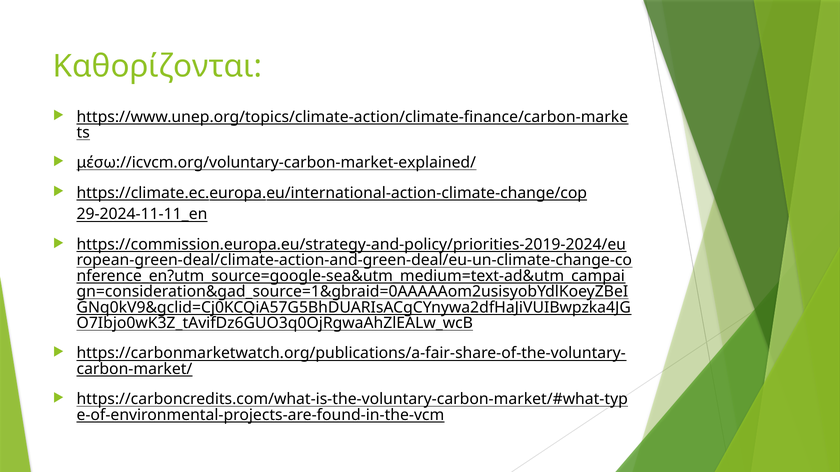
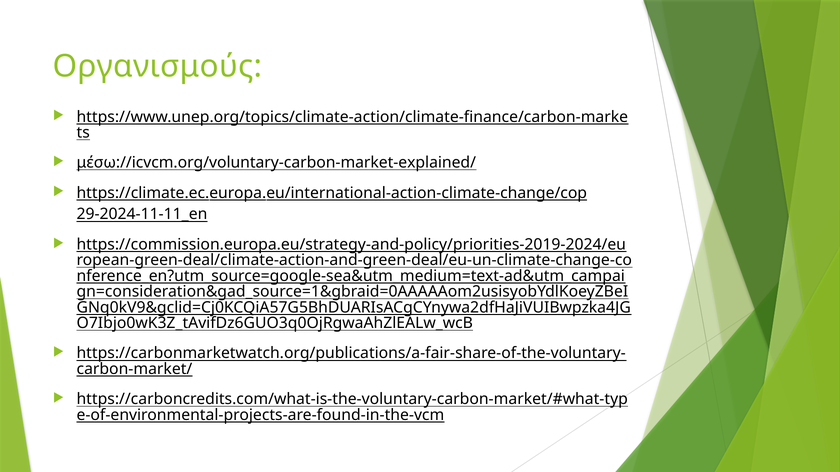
Καθορίζονται: Καθορίζονται -> Οργανισμούς (158, 66)
